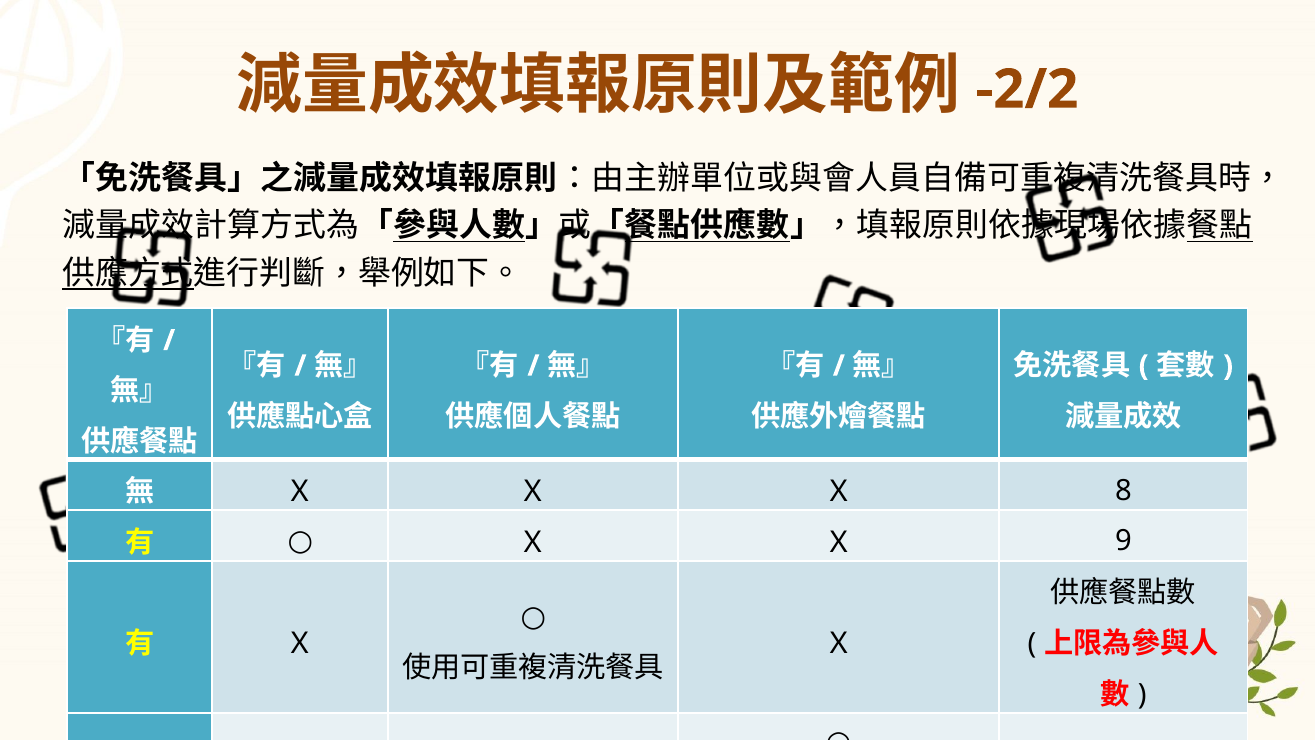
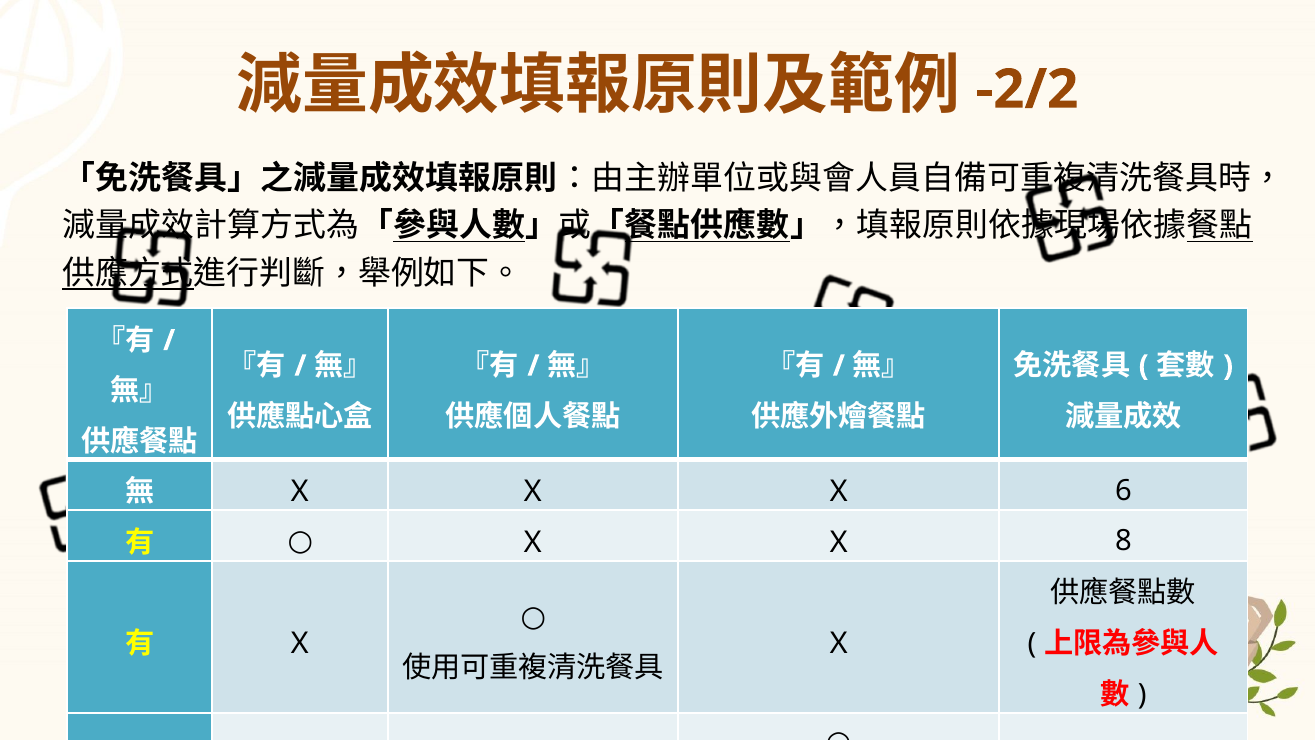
8: 8 -> 6 (1123, 490)
9: 9 -> 8 (1123, 541)
